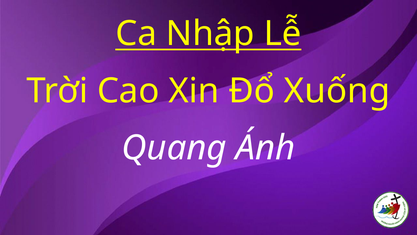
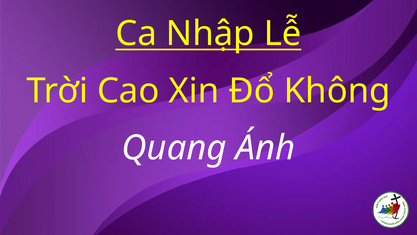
Xuống: Xuống -> Không (337, 91)
